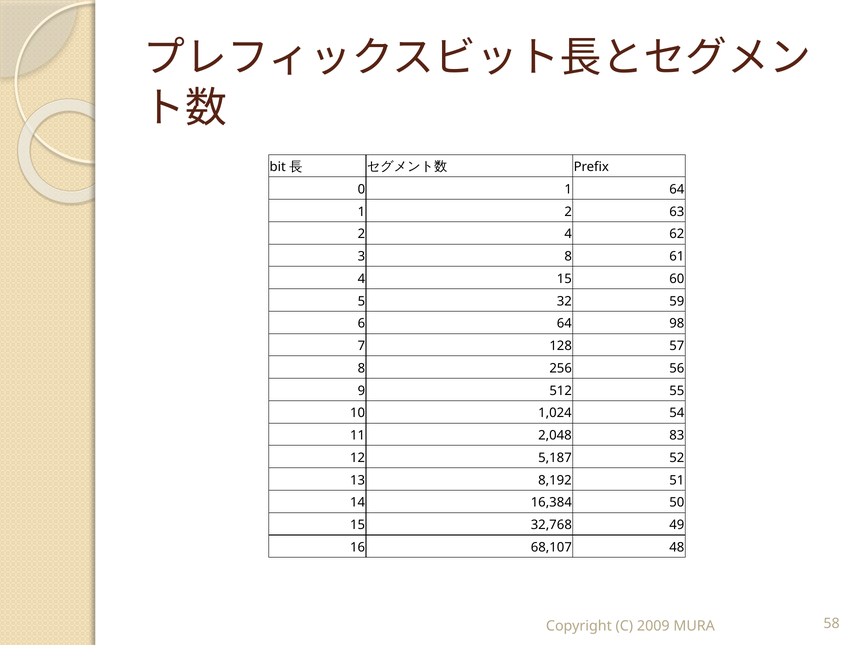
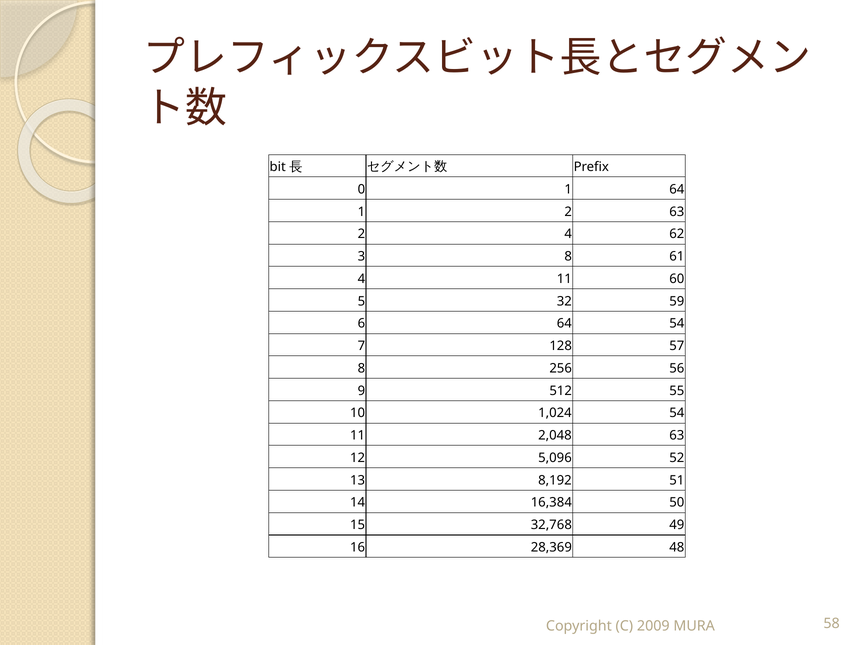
4 15: 15 -> 11 (564, 279)
64 98: 98 -> 54 (677, 324)
2,048 83: 83 -> 63 (677, 435)
5,187: 5,187 -> 5,096 (555, 458)
68,107: 68,107 -> 28,369 (551, 547)
